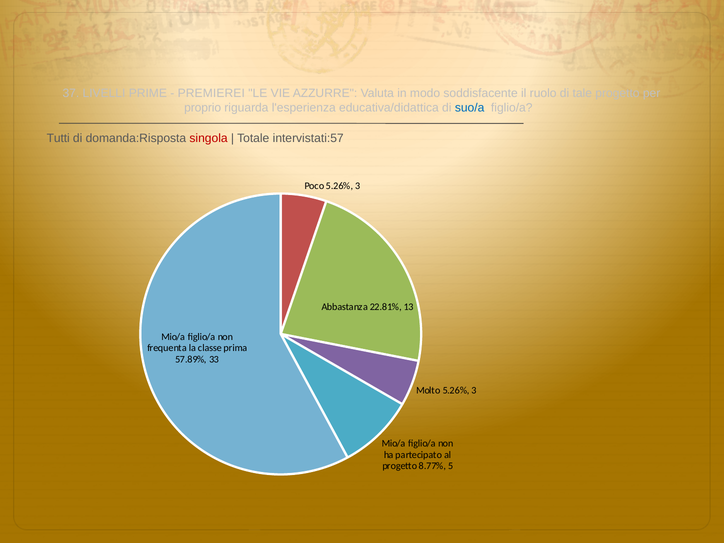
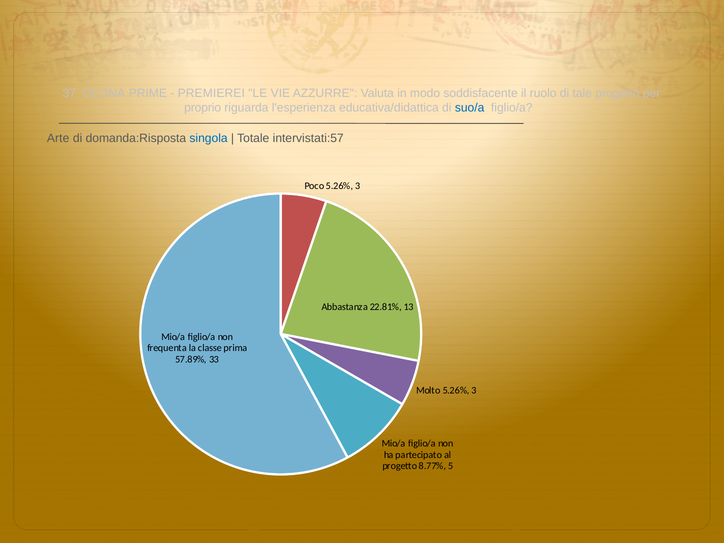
LIVELLI: LIVELLI -> OLONA (104, 93)
Tutti: Tutti -> Arte (58, 138)
singola colour: red -> blue (209, 138)
